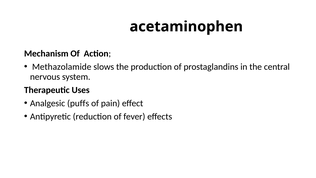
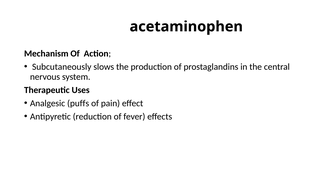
Methazolamide: Methazolamide -> Subcutaneously (62, 67)
